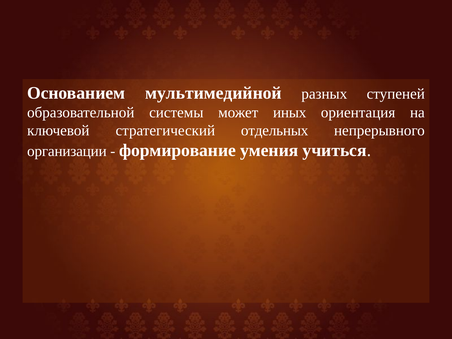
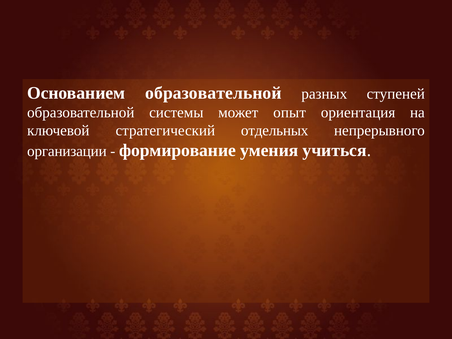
Основанием мультимедийной: мультимедийной -> образовательной (213, 93)
иных: иных -> опыт (290, 113)
